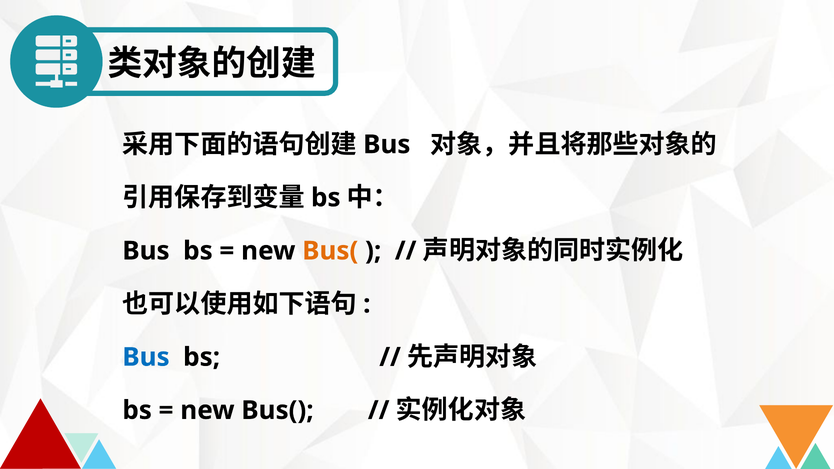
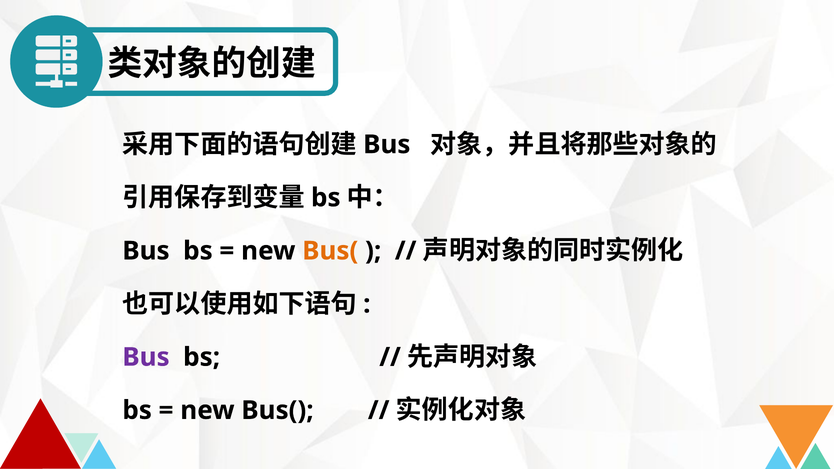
Bus colour: blue -> purple (146, 357)
